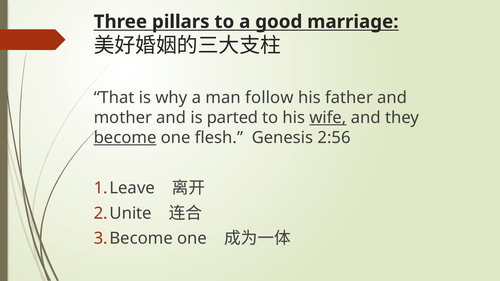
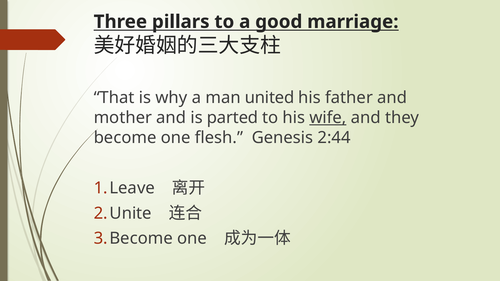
follow: follow -> united (270, 98)
become underline: present -> none (125, 138)
2:56: 2:56 -> 2:44 (334, 138)
